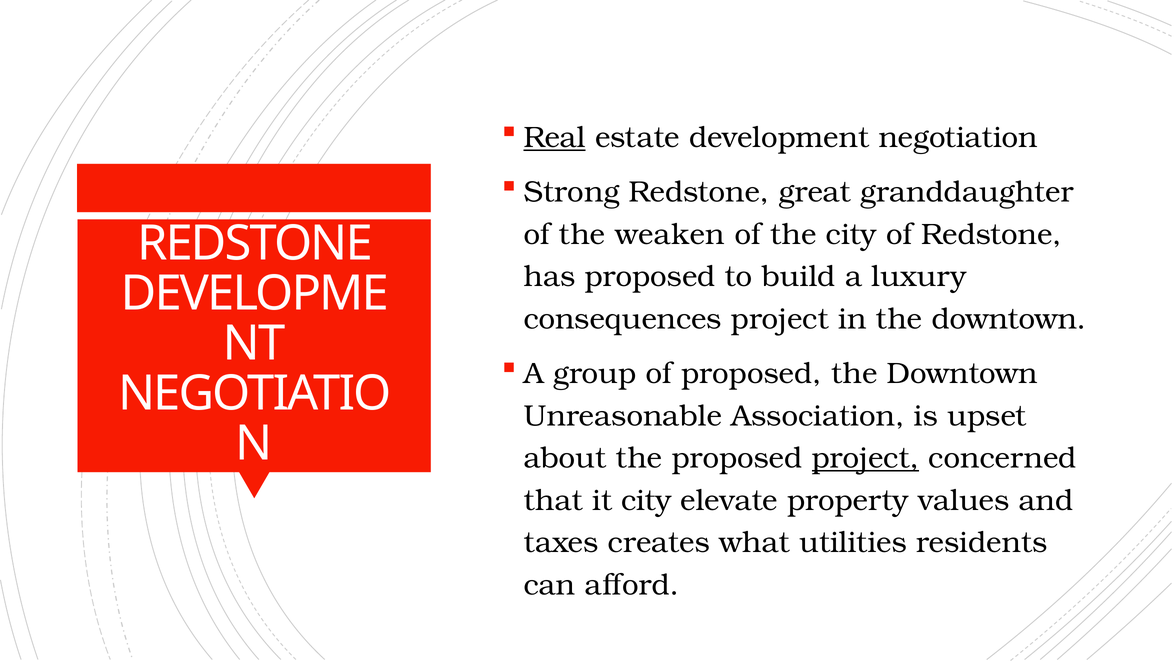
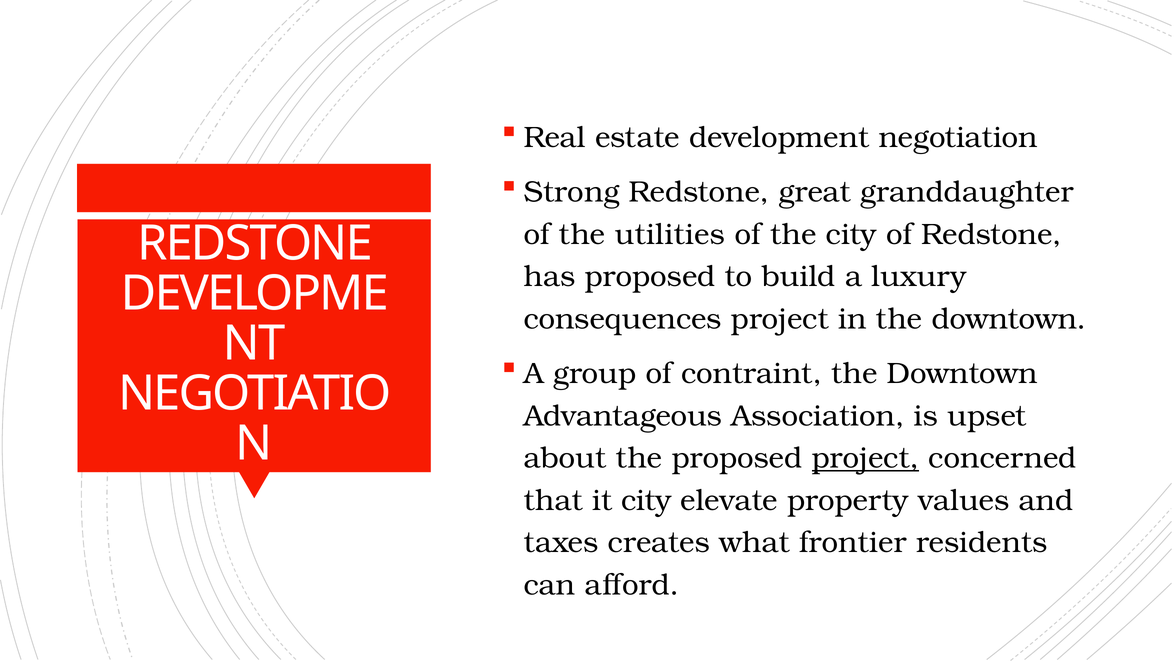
Real underline: present -> none (555, 137)
weaken: weaken -> utilities (670, 234)
of proposed: proposed -> contraint (752, 373)
Unreasonable: Unreasonable -> Advantageous (623, 415)
utilities: utilities -> frontier (853, 542)
